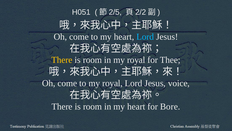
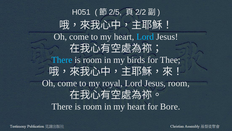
There colour: yellow -> light blue (62, 60)
in my royal: royal -> birds (136, 60)
Jesus voice: voice -> room (179, 83)
